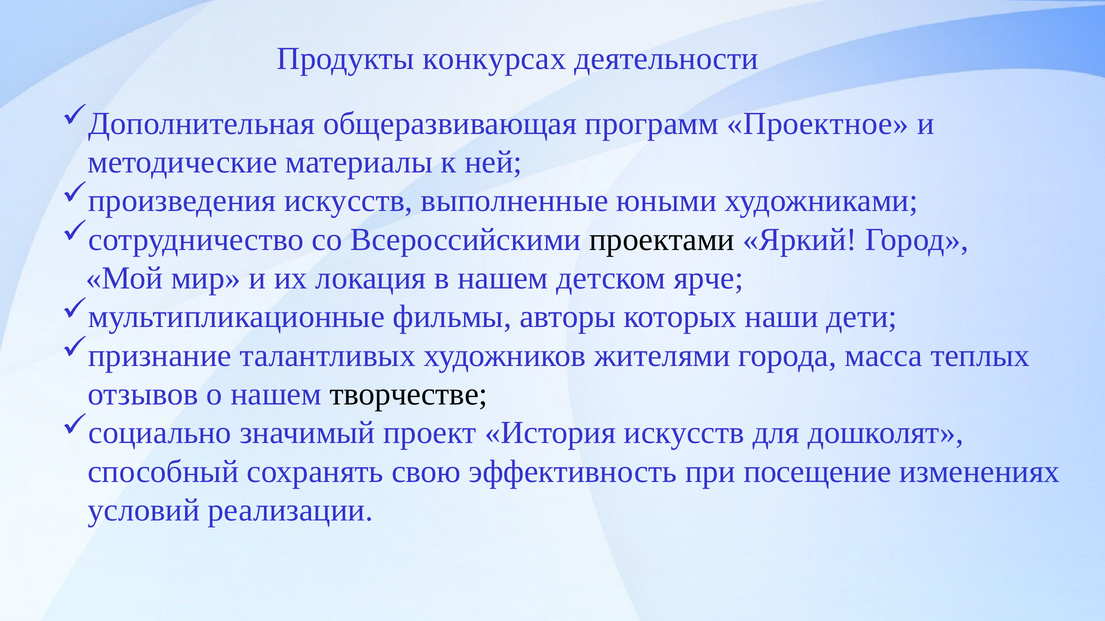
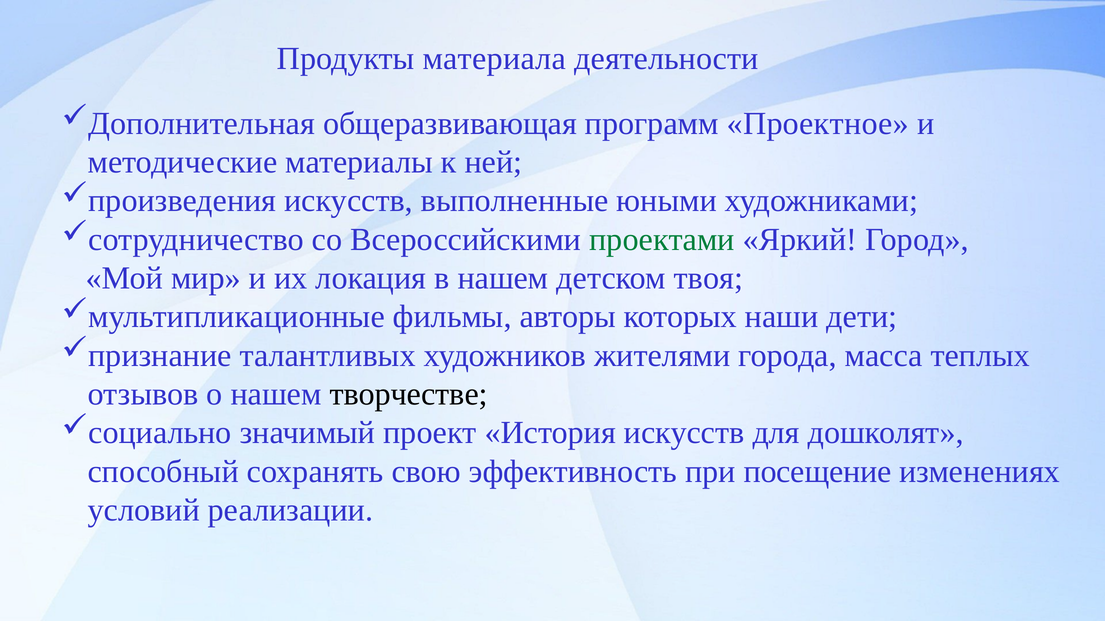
конкурсах: конкурсах -> материала (494, 58)
проектами colour: black -> green (662, 240)
ярче: ярче -> твоя (708, 278)
